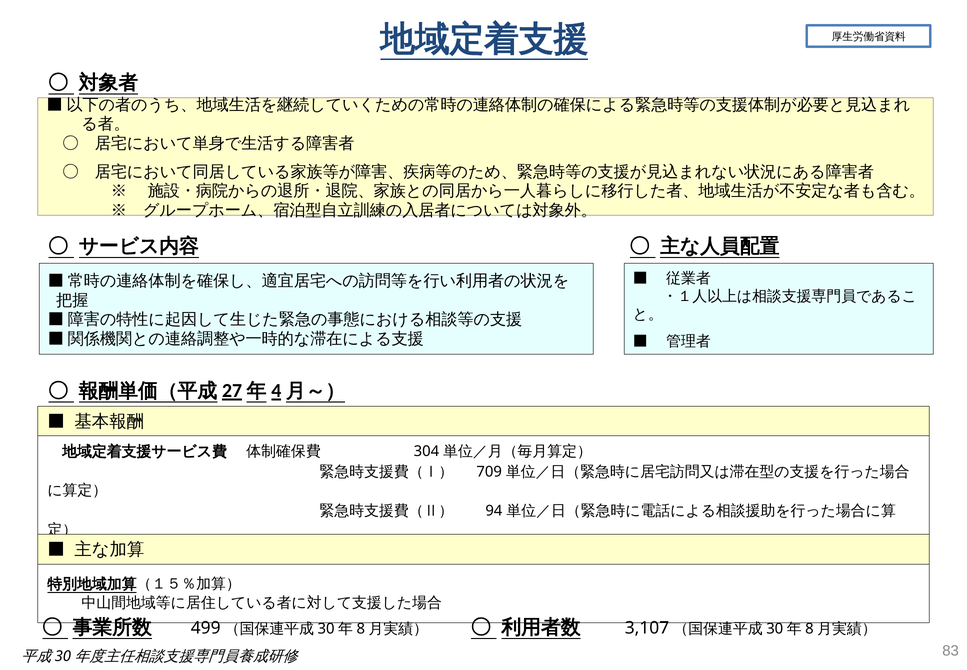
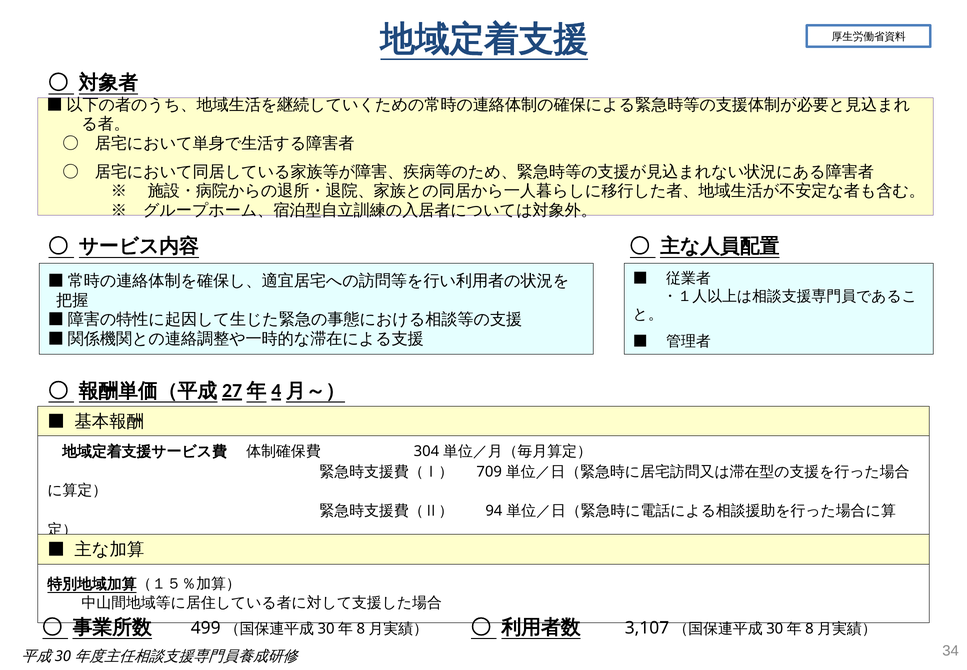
83: 83 -> 34 (951, 650)
